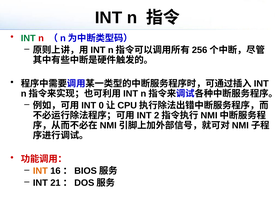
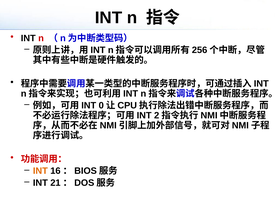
INT colour: green -> black (28, 38)
